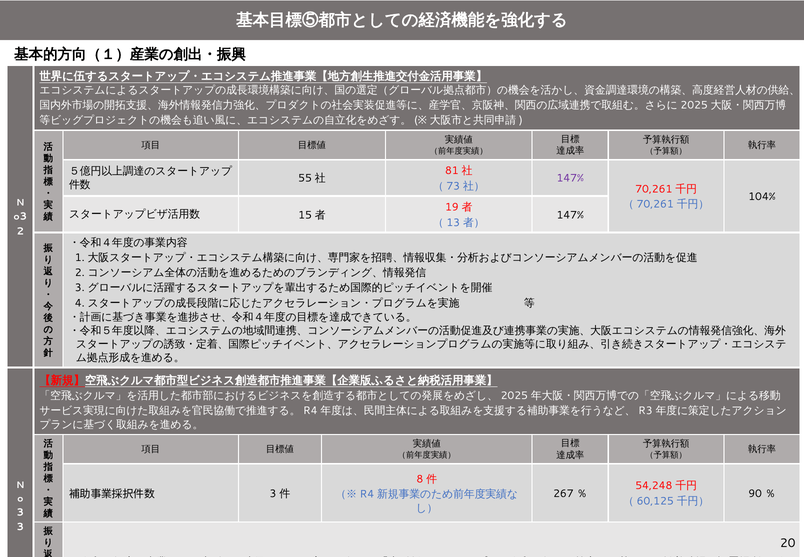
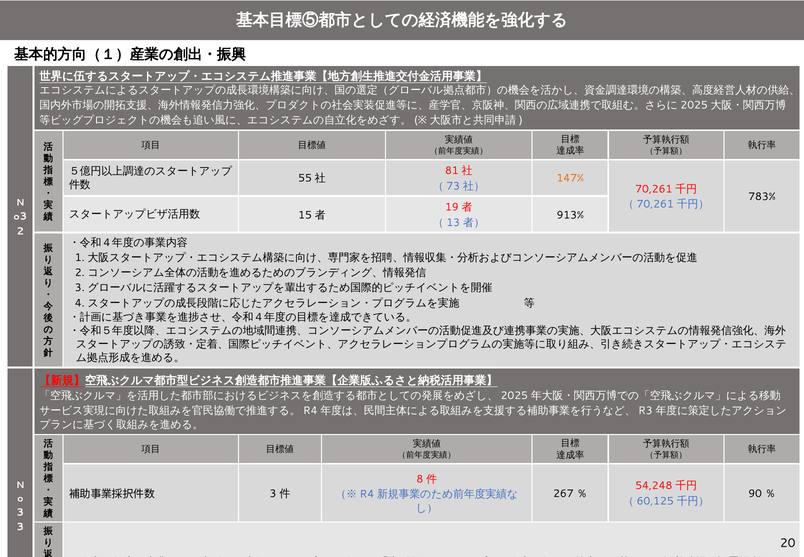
147% colour: purple -> orange (570, 178)
104%: 104% -> 783% (762, 197)
147%: 147% -> 913% (570, 215)
